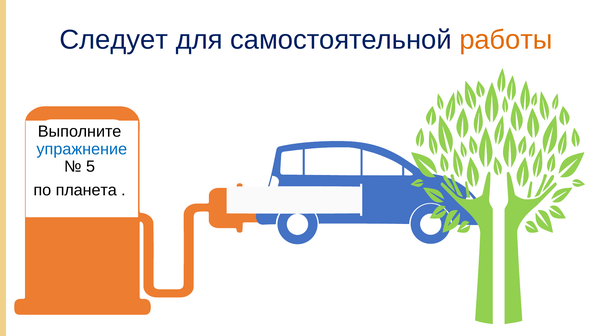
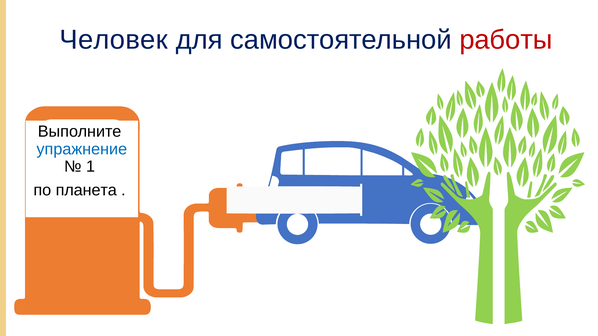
Следует: Следует -> Человек (114, 40)
работы colour: orange -> red (506, 40)
5: 5 -> 1 (91, 167)
